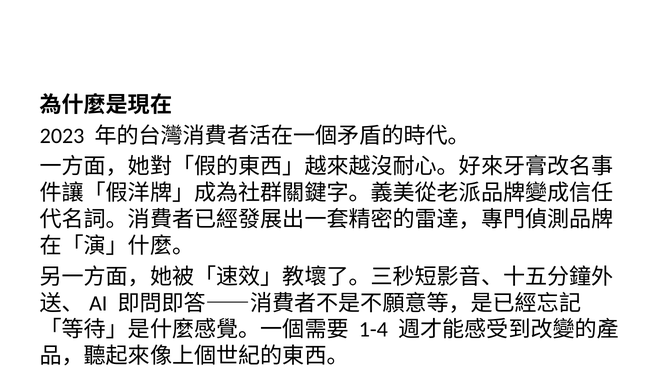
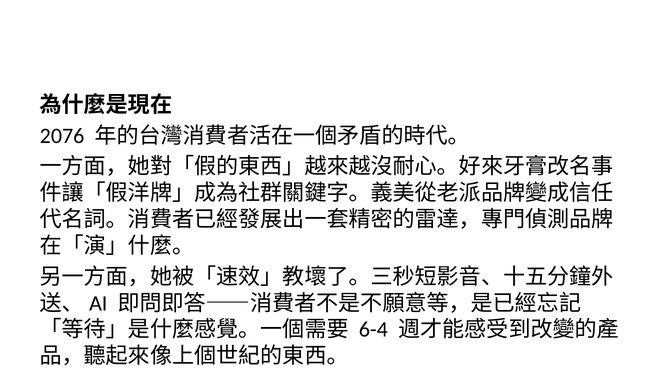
2023: 2023 -> 2076 (62, 136)
1-4: 1-4 -> 6-4 (373, 330)
